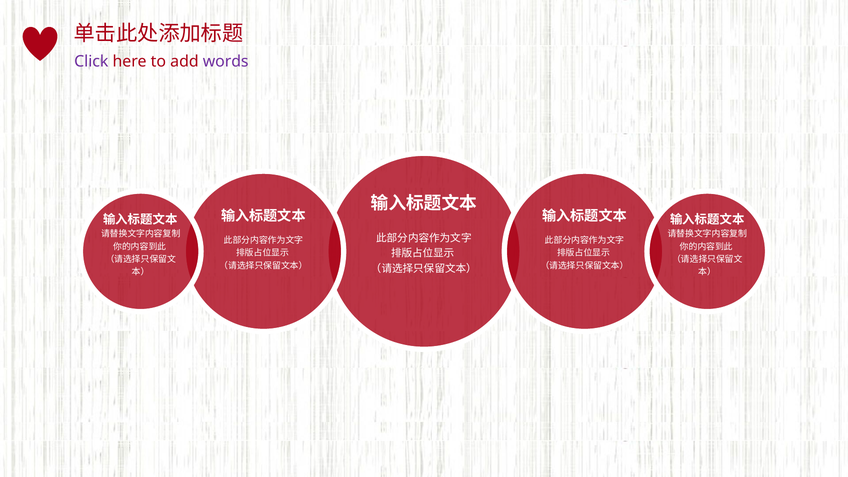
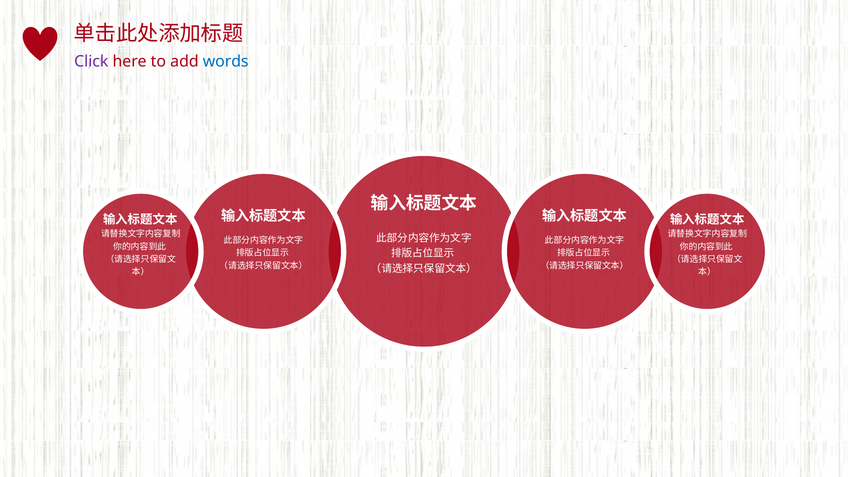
words colour: purple -> blue (226, 61)
